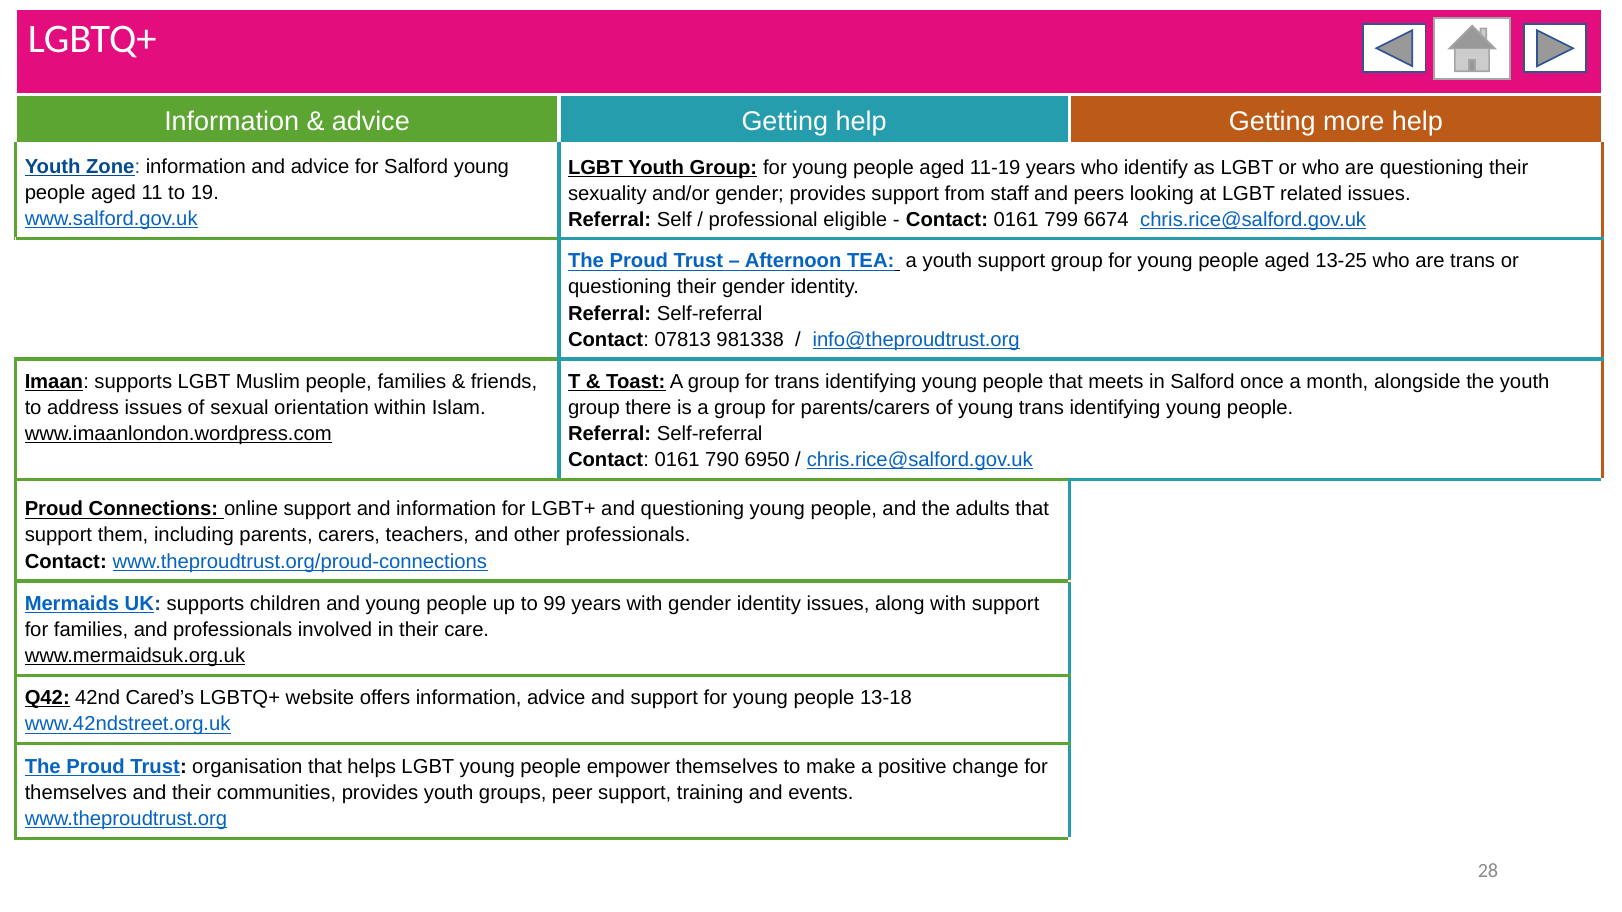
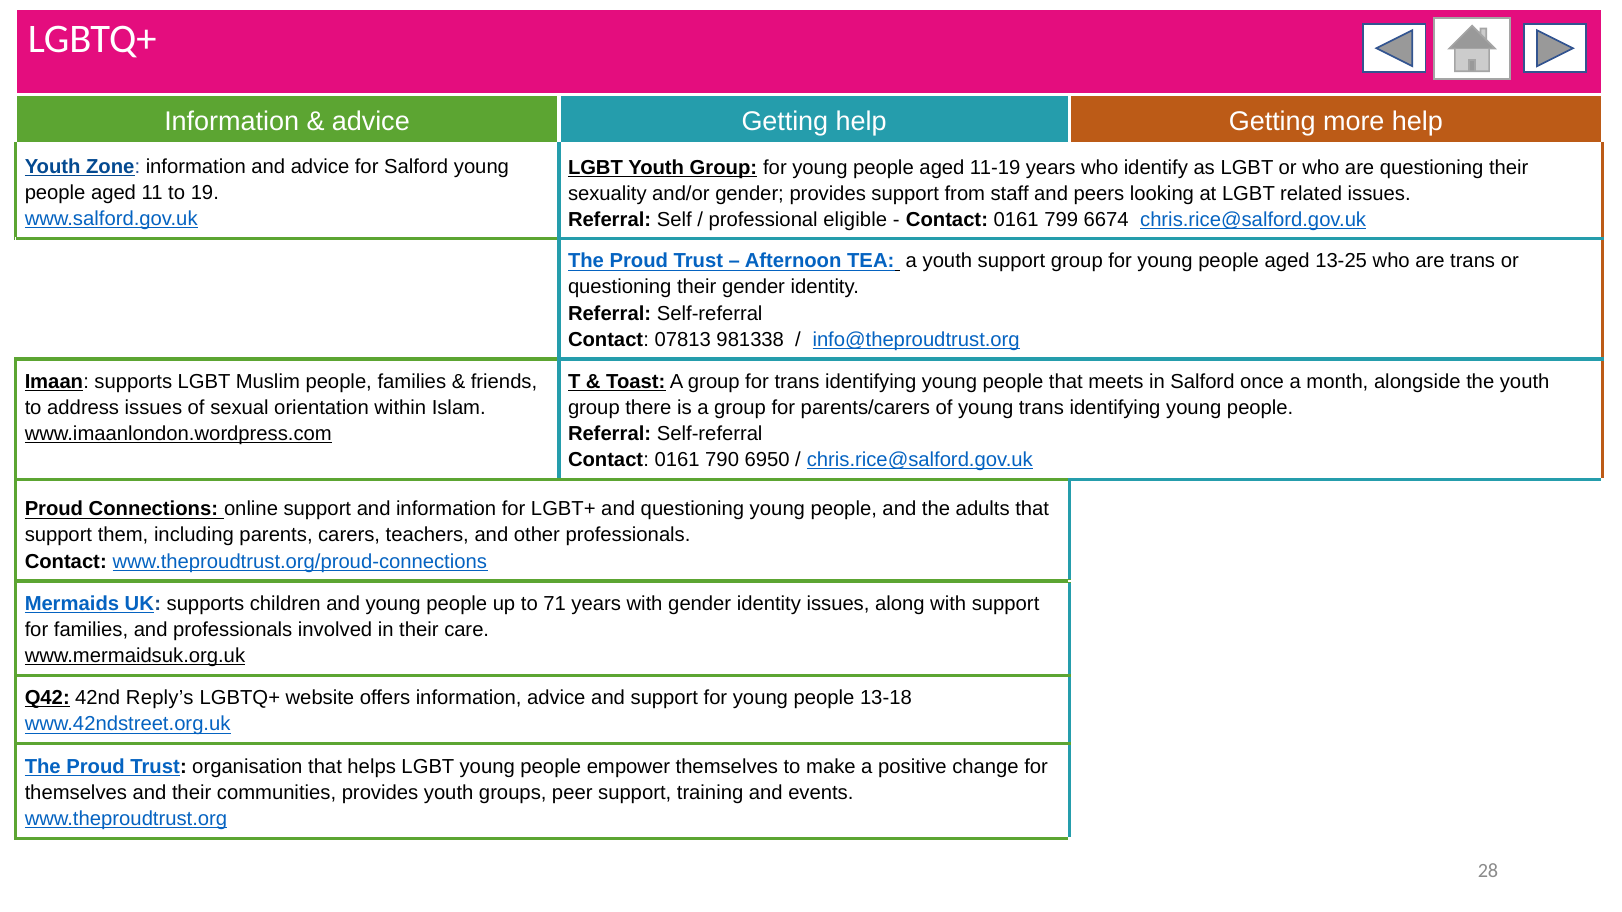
99: 99 -> 71 (555, 604)
Cared’s: Cared’s -> Reply’s (160, 698)
